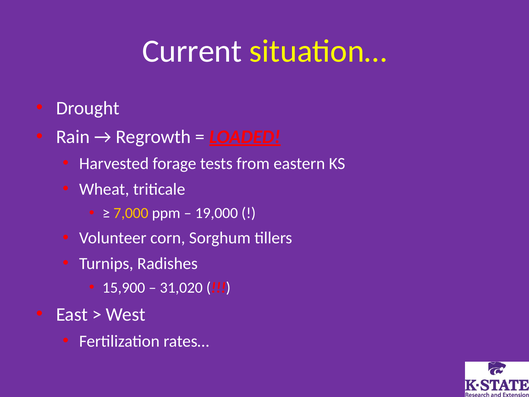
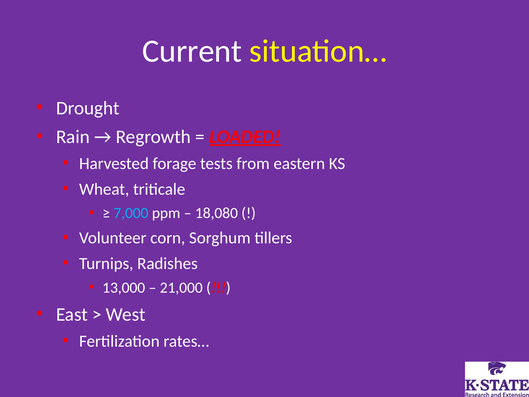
7,000 colour: yellow -> light blue (131, 213)
19,000: 19,000 -> 18,080 (216, 213)
15,900: 15,900 -> 13,000 (124, 287)
31,020: 31,020 -> 21,000 (181, 287)
